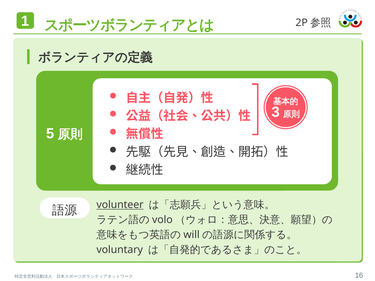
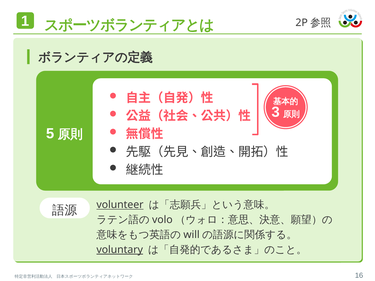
voluntary underline: none -> present (120, 250)
